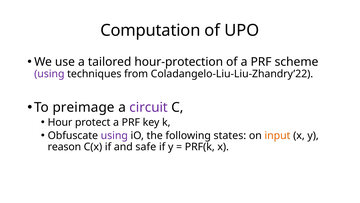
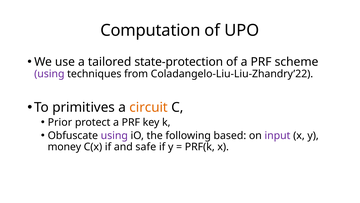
hour-protection: hour-protection -> state-protection (179, 62)
preimage: preimage -> primitives (84, 107)
circuit colour: purple -> orange (149, 107)
Hour: Hour -> Prior (60, 122)
states: states -> based (230, 135)
input colour: orange -> purple (277, 135)
reason: reason -> money (64, 147)
